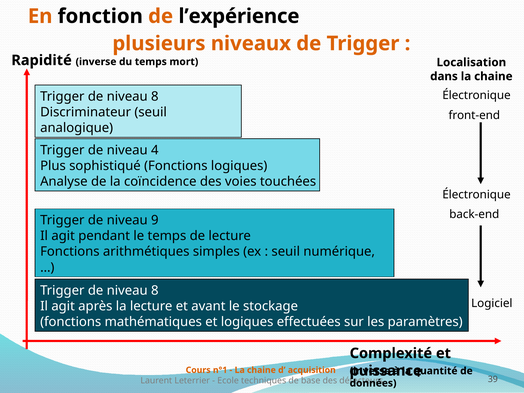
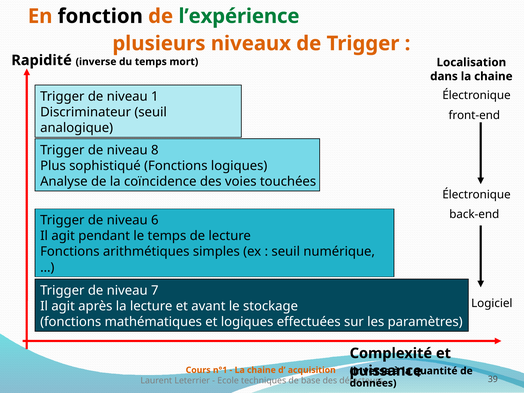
l’expérience colour: black -> green (239, 16)
8: 8 -> 1 (155, 96)
4: 4 -> 8 (155, 150)
9: 9 -> 6 (155, 220)
8: 8 -> 7 (155, 290)
